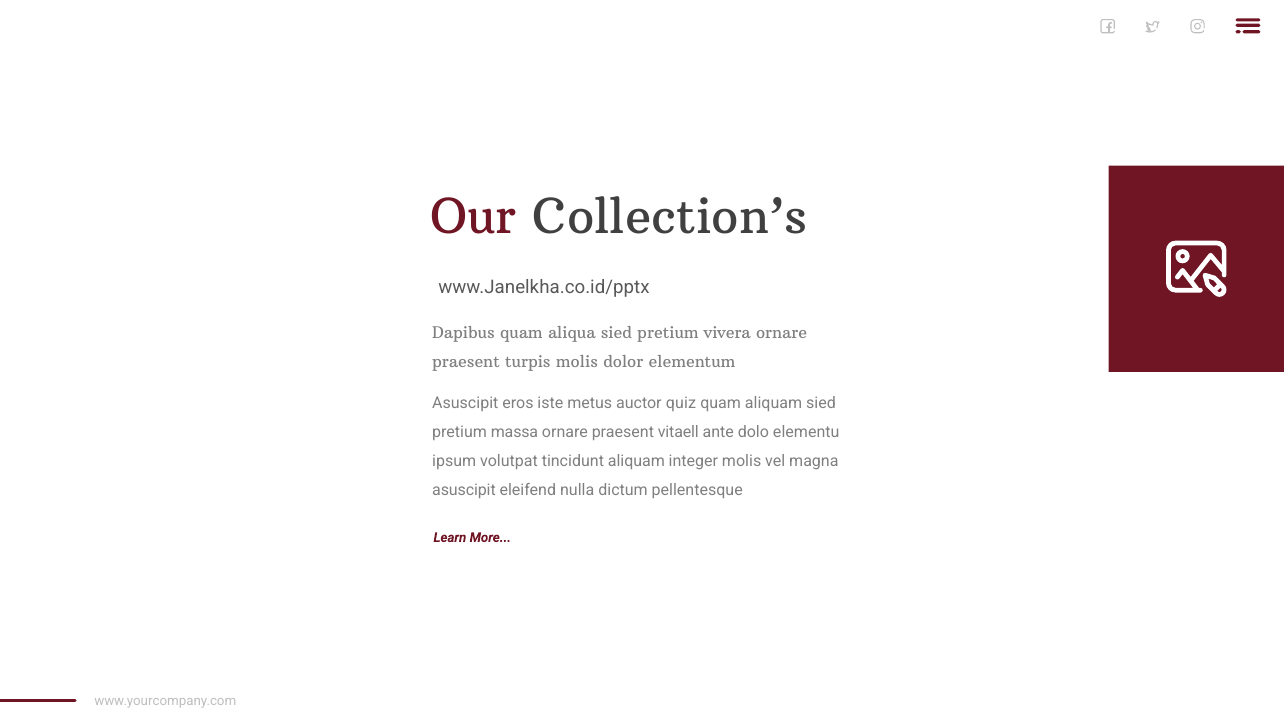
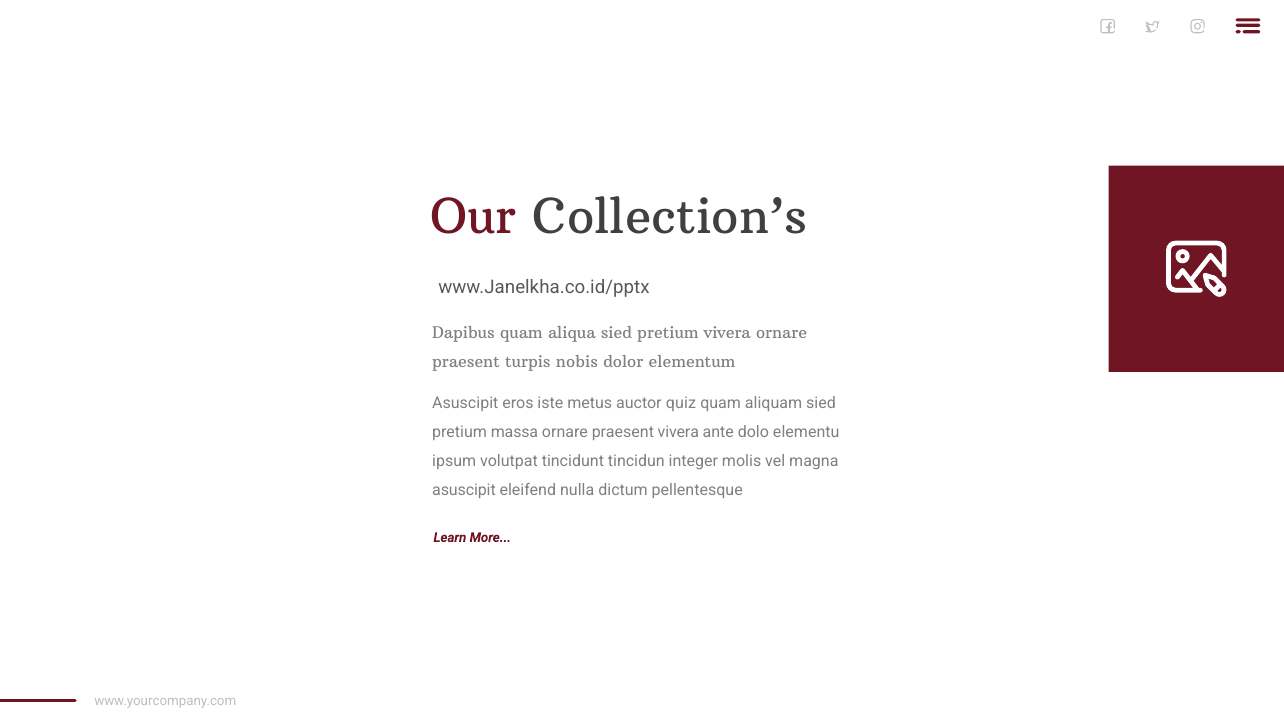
turpis molis: molis -> nobis (577, 363)
praesent vitaell: vitaell -> vivera (678, 432)
tincidunt aliquam: aliquam -> tincidun (636, 461)
